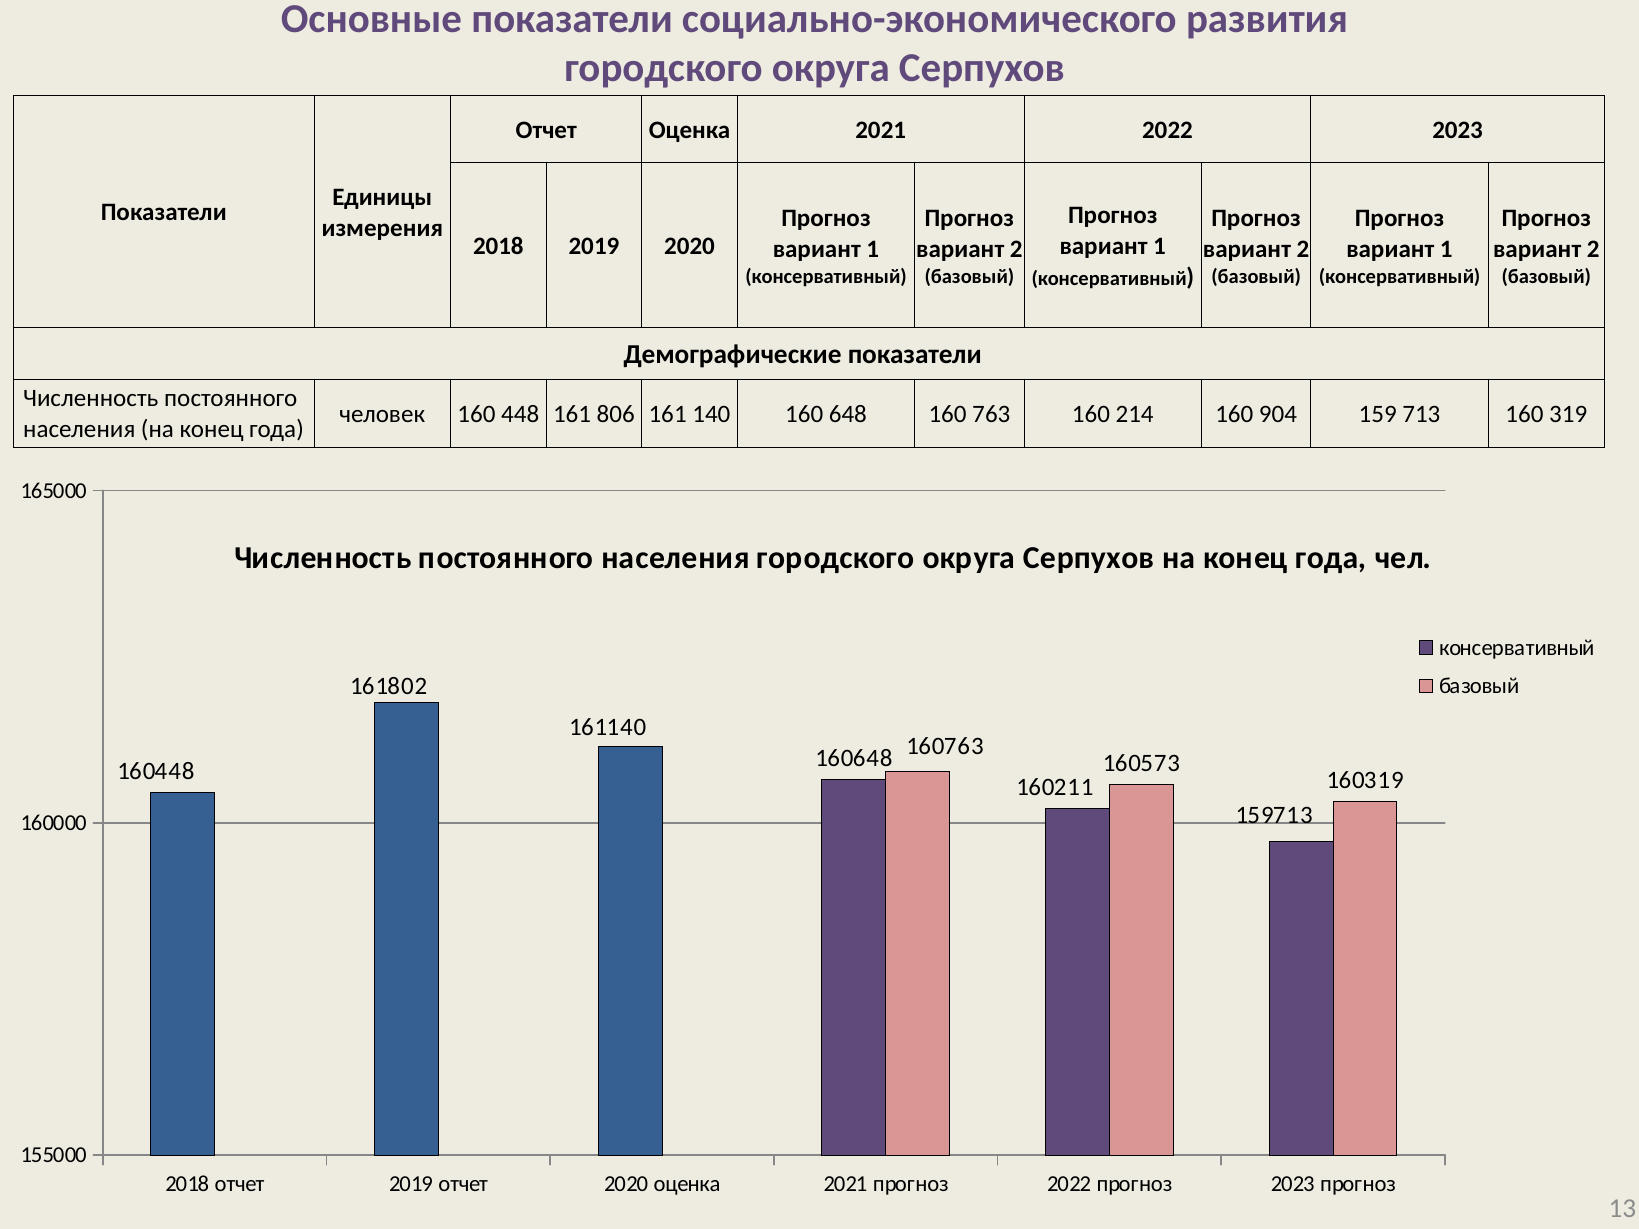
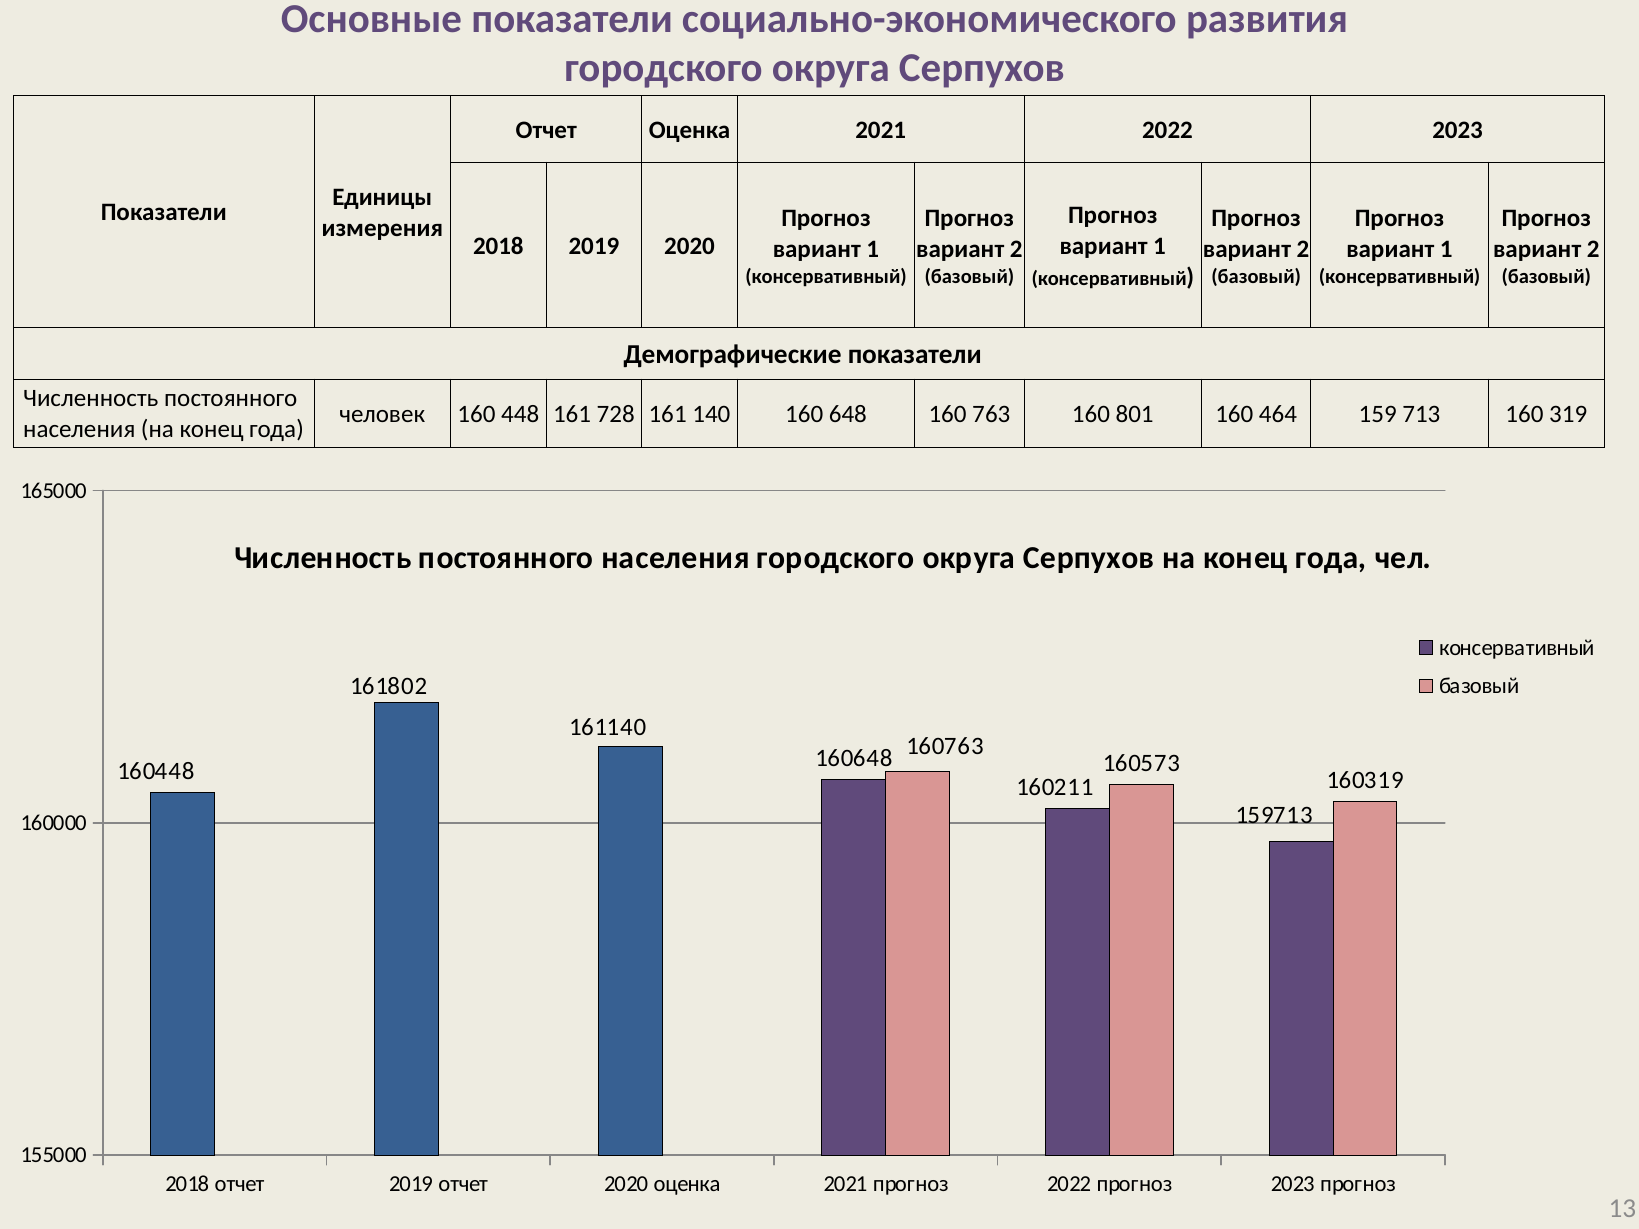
806: 806 -> 728 (616, 414)
214: 214 -> 801 (1135, 414)
904: 904 -> 464 (1278, 414)
